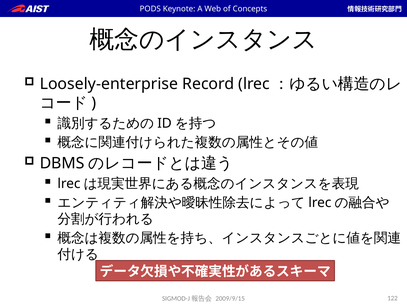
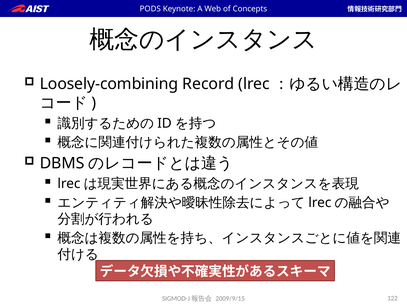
Loosely-enterprise: Loosely-enterprise -> Loosely-combining (109, 84)
